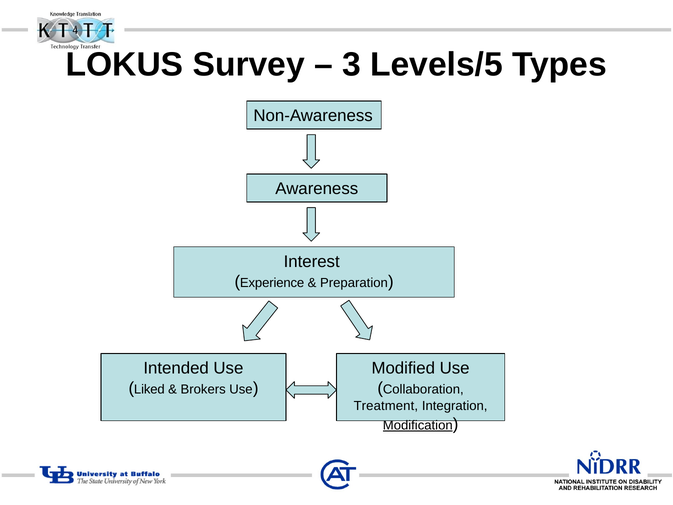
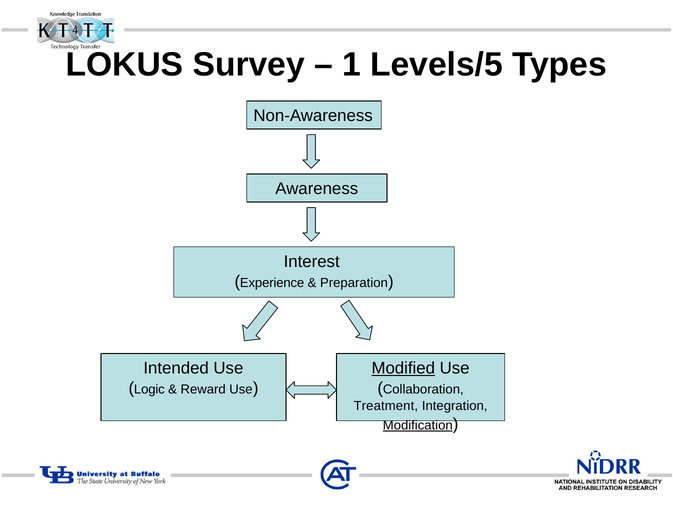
3: 3 -> 1 (351, 65)
Modified underline: none -> present (403, 368)
Liked: Liked -> Logic (149, 389)
Brokers: Brokers -> Reward (203, 389)
